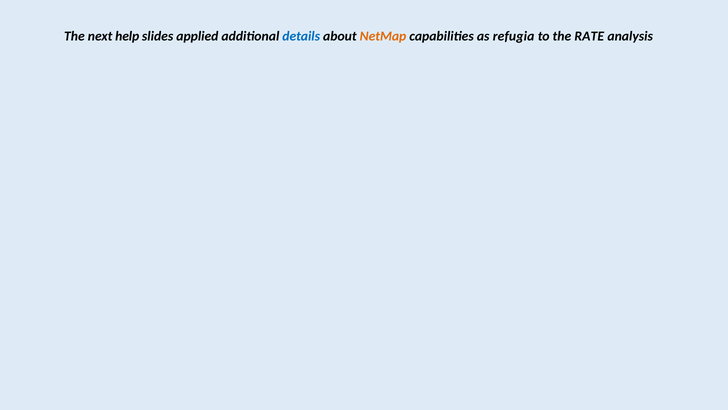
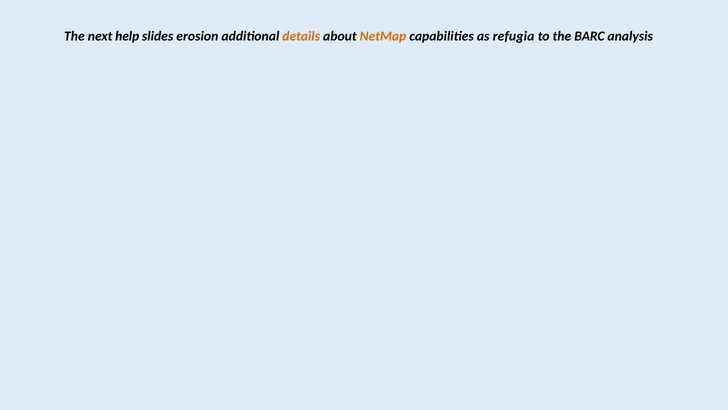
applied: applied -> erosion (197, 36)
details colour: blue -> orange (301, 36)
RATE: RATE -> BARC (589, 36)
